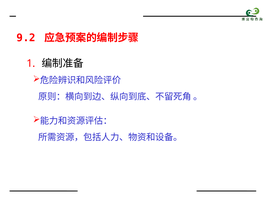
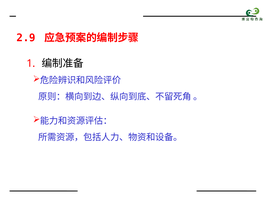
9.2: 9.2 -> 2.9 (26, 38)
